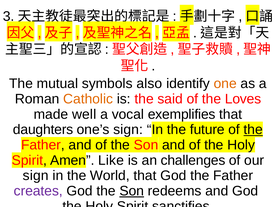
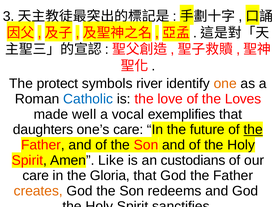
mutual: mutual -> protect (57, 84)
also: also -> river (149, 84)
Catholic colour: orange -> blue (88, 99)
said: said -> love (170, 99)
one’s sign: sign -> care (128, 130)
challenges: challenges -> custodians (193, 160)
sign: sign -> care (36, 176)
World: World -> Gloria (110, 176)
creates colour: purple -> orange (38, 191)
Son underline: present -> none (132, 191)
